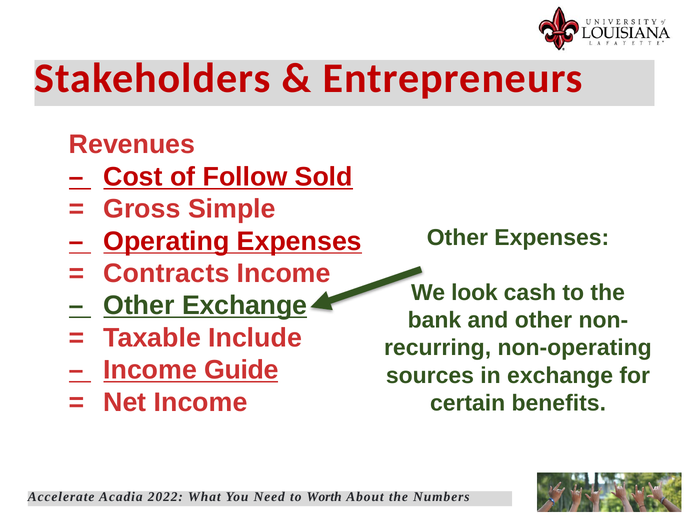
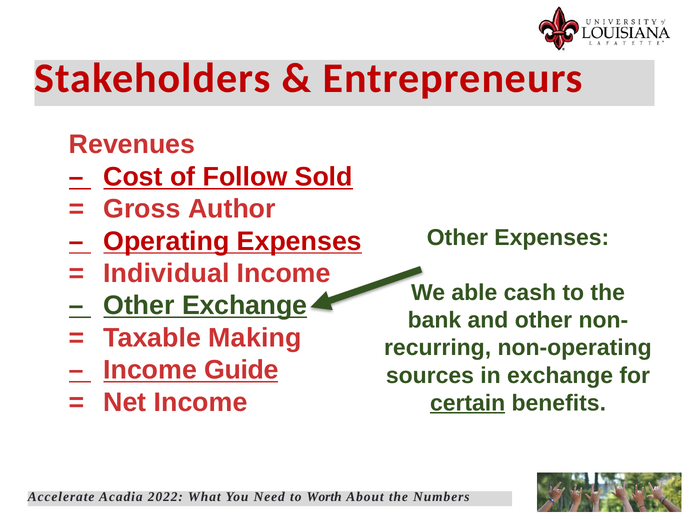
Simple: Simple -> Author (232, 209)
Contracts: Contracts -> Individual (166, 273)
look: look -> able (474, 293)
Include: Include -> Making (255, 338)
certain underline: none -> present (468, 403)
